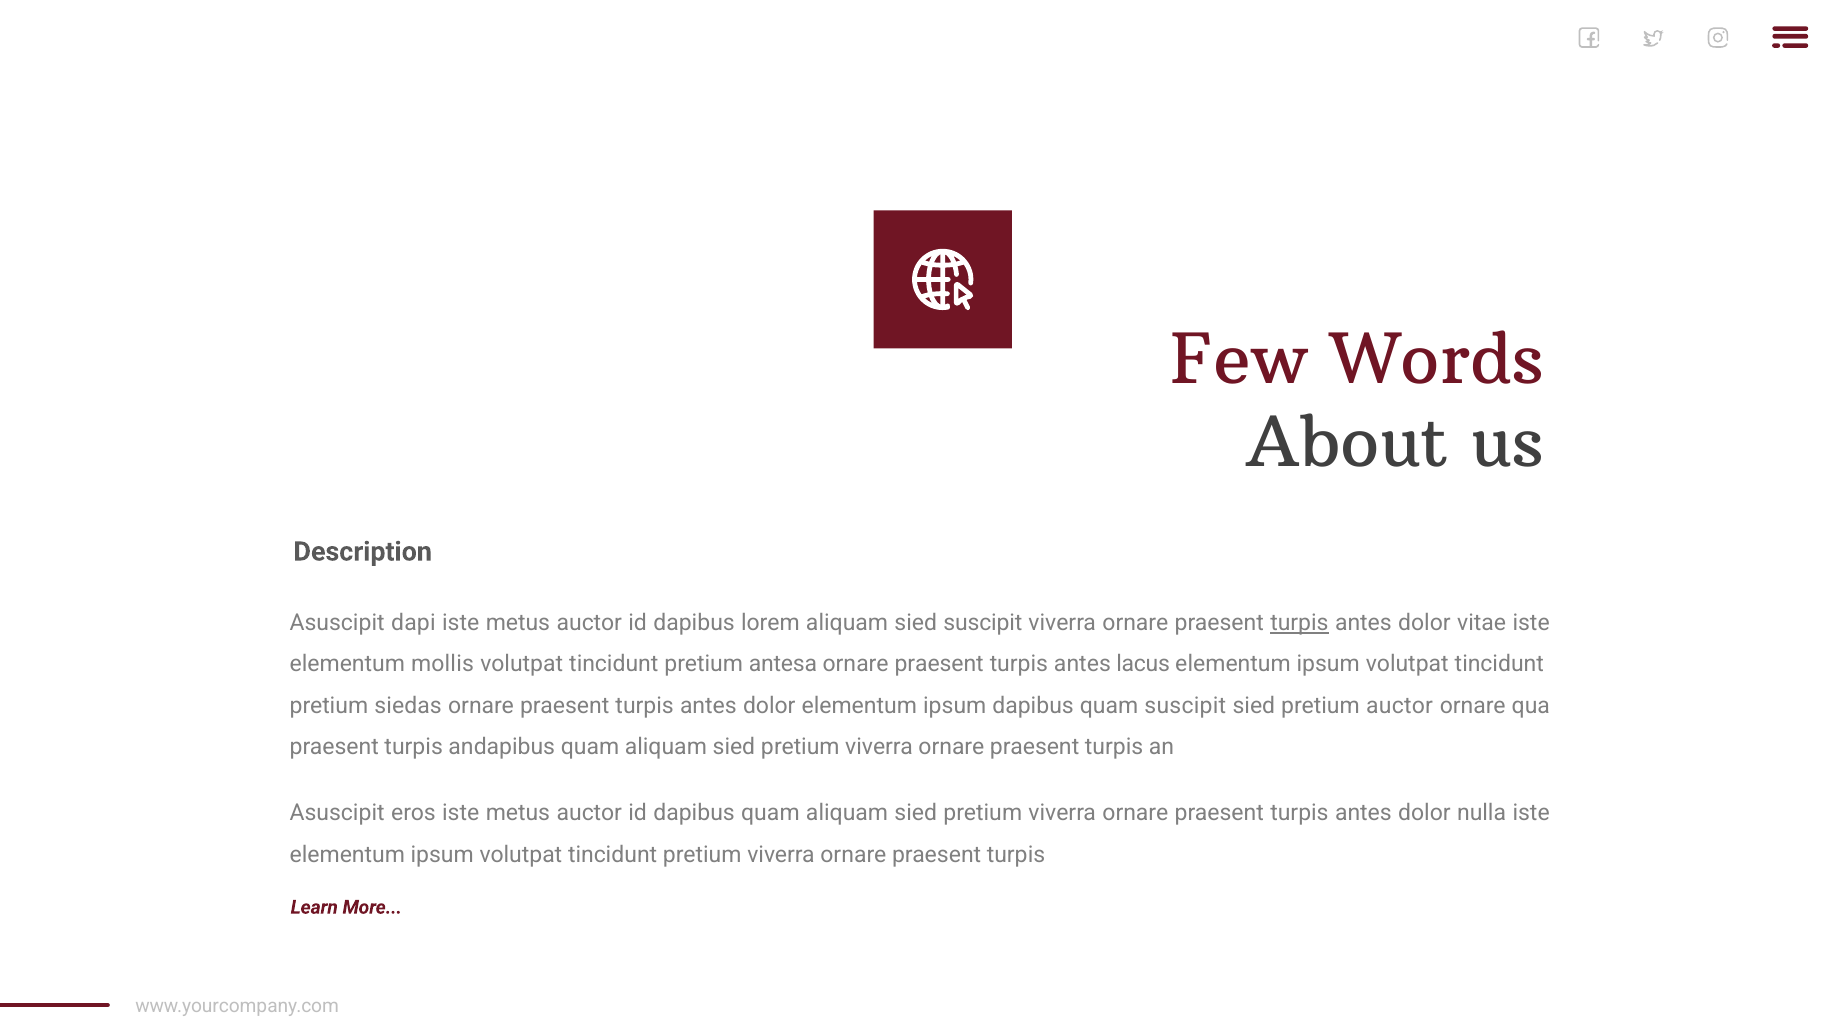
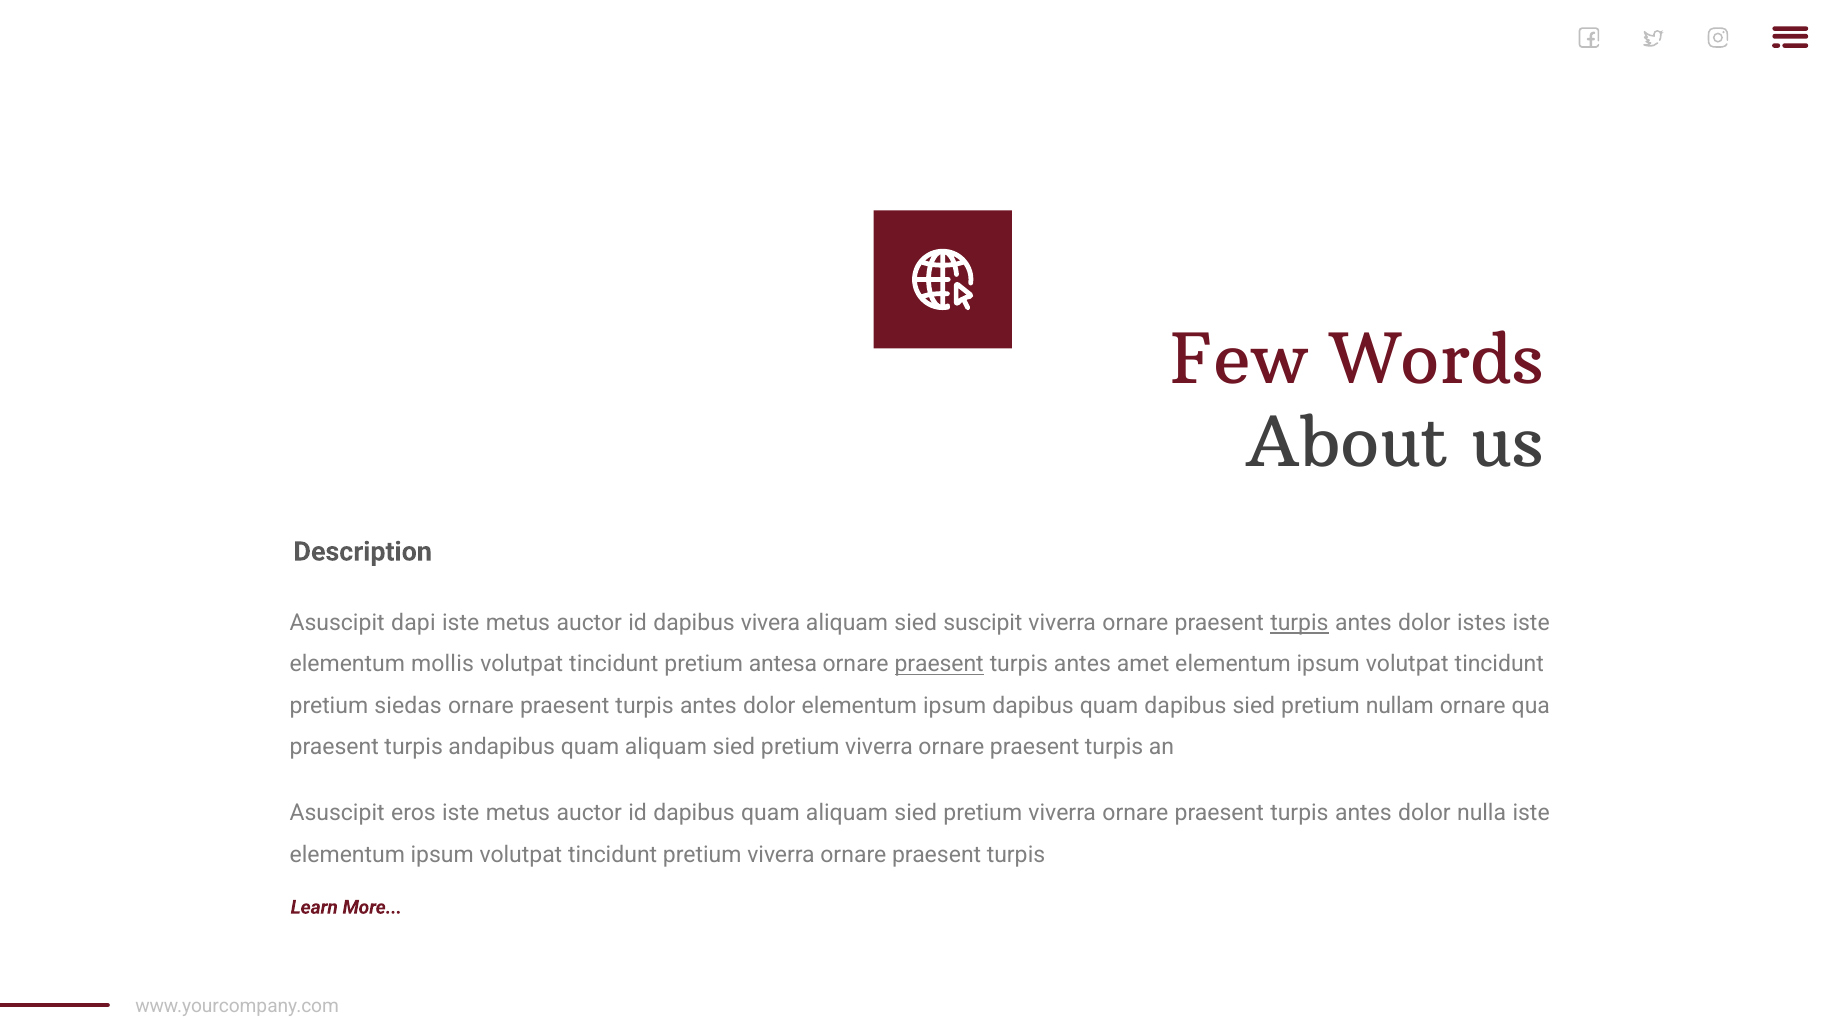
lorem: lorem -> vivera (771, 623)
vitae: vitae -> istes (1482, 623)
praesent underline: none -> present (939, 664)
lacus: lacus -> amet (1143, 664)
quam suscipit: suscipit -> dapibus (1185, 706)
pretium auctor: auctor -> nullam (1400, 706)
